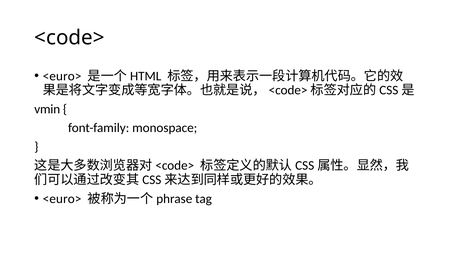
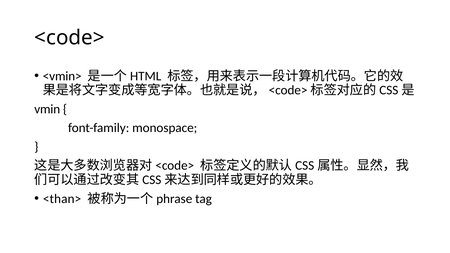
<euro>: <euro> -> <vmin> (62, 76)
<euro>: <euro> -> <than> (62, 199)
